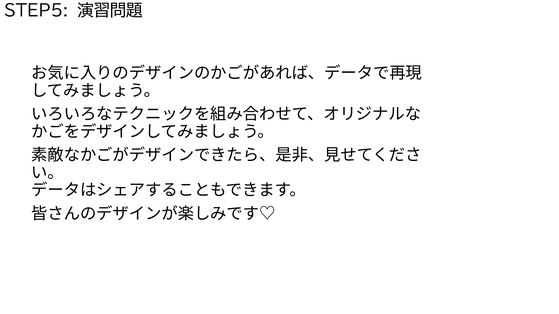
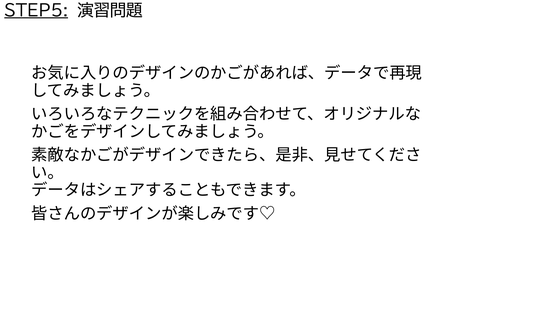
STEP5 underline: none -> present (36, 11)
